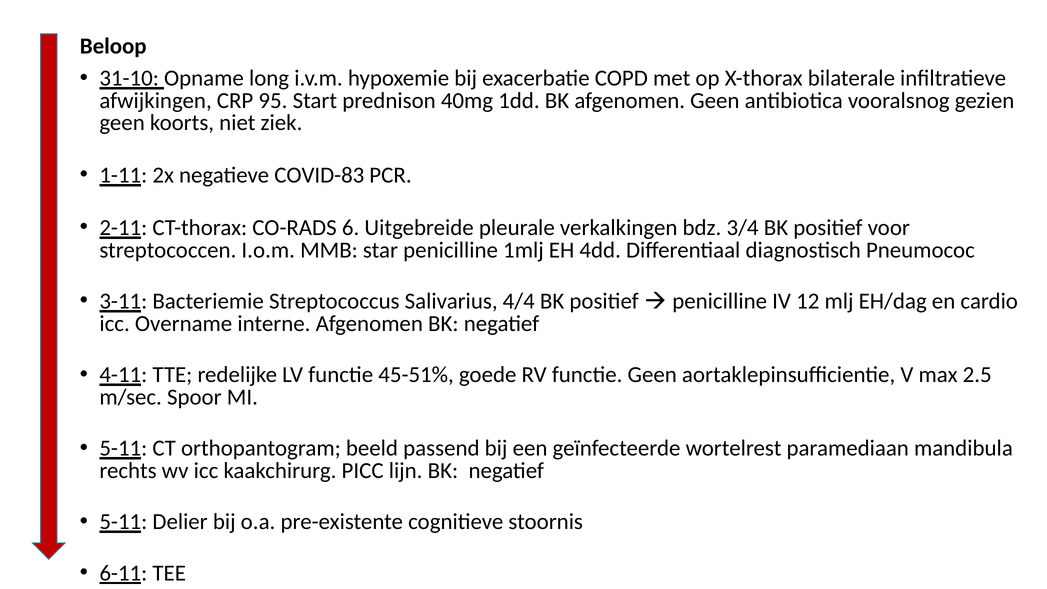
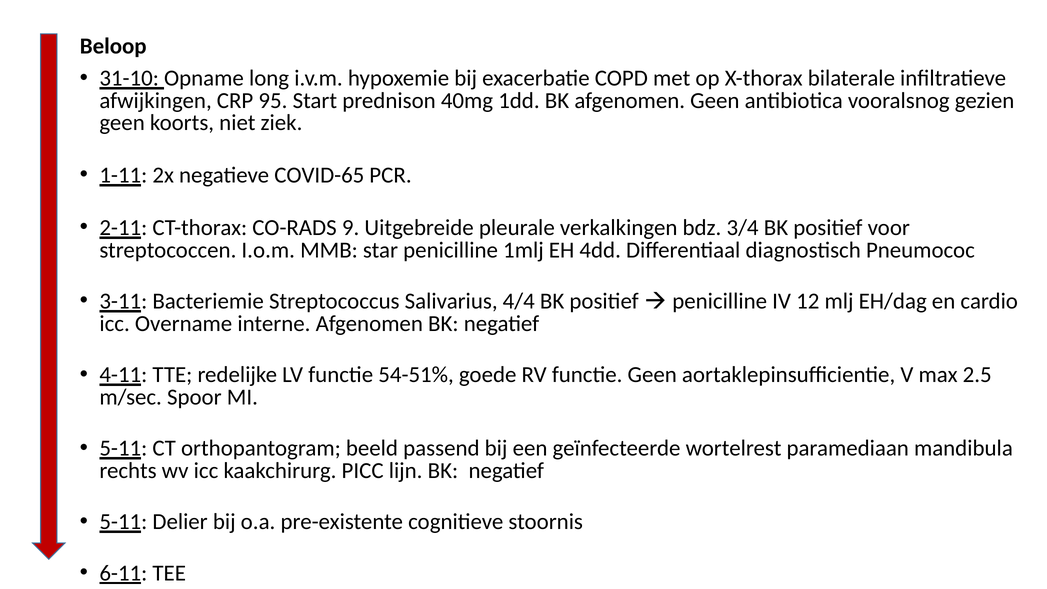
COVID-83: COVID-83 -> COVID-65 (319, 175)
6: 6 -> 9 (351, 228)
45-51%: 45-51% -> 54-51% (416, 375)
